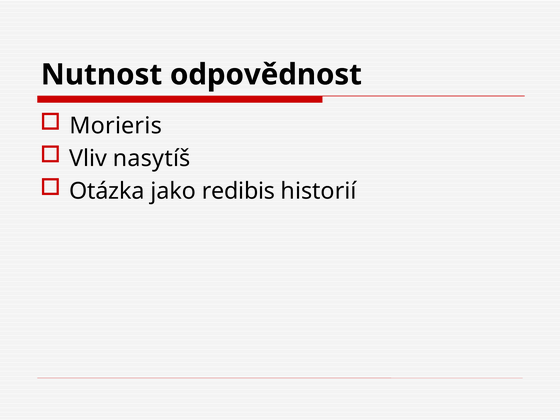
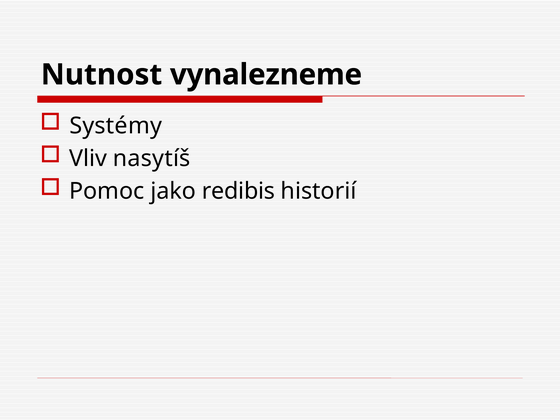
odpovědnost: odpovědnost -> vynalezneme (266, 75)
Morieris: Morieris -> Systémy (116, 126)
Otázka: Otázka -> Pomoc (107, 191)
